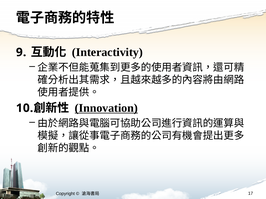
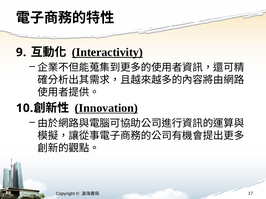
Interactivity underline: none -> present (107, 52)
